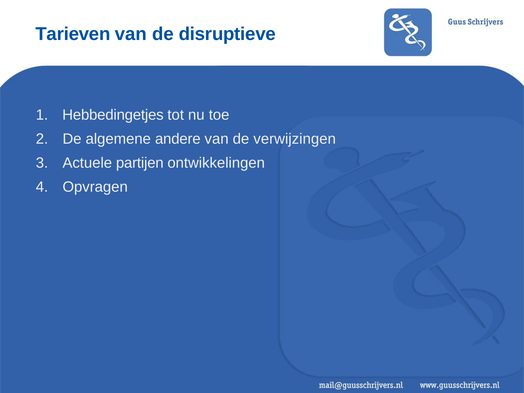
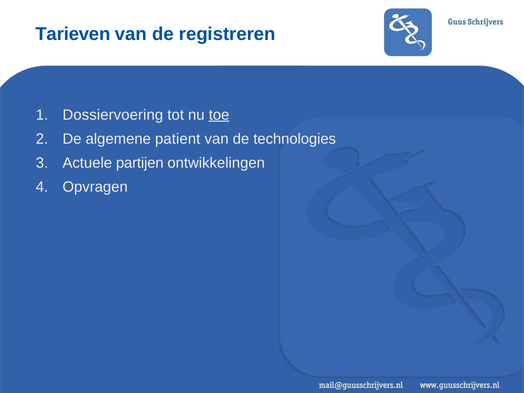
disruptieve: disruptieve -> registreren (227, 34)
Hebbedingetjes: Hebbedingetjes -> Dossiervoering (113, 115)
toe underline: none -> present (219, 115)
andere: andere -> patient (178, 139)
verwijzingen: verwijzingen -> technologies (295, 139)
